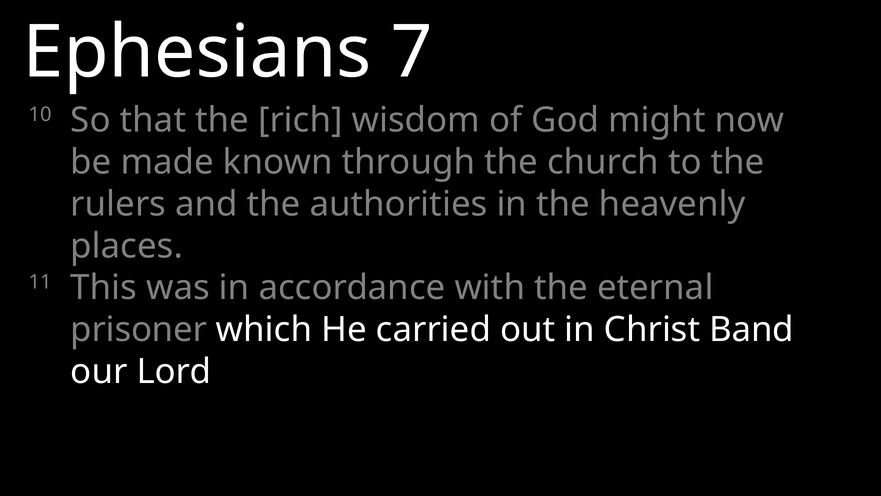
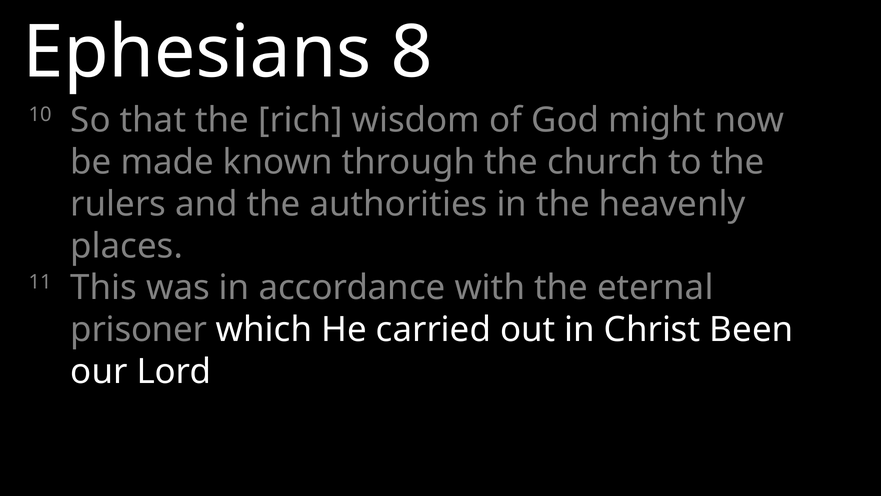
7: 7 -> 8 (412, 52)
Band: Band -> Been (751, 329)
